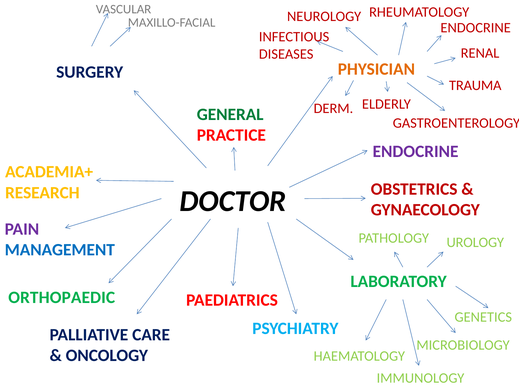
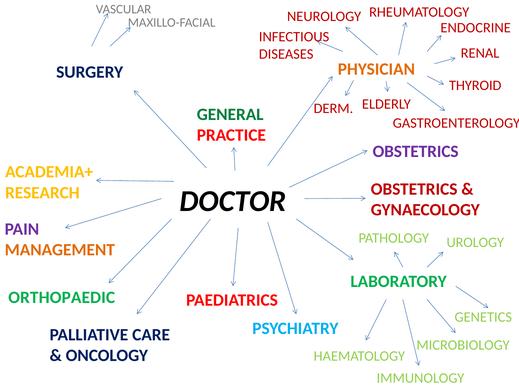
TRAUMA: TRAUMA -> THYROID (475, 86)
ENDOCRINE: ENDOCRINE -> OBSTETRICS (416, 152)
MANAGEMENT colour: blue -> orange (60, 250)
